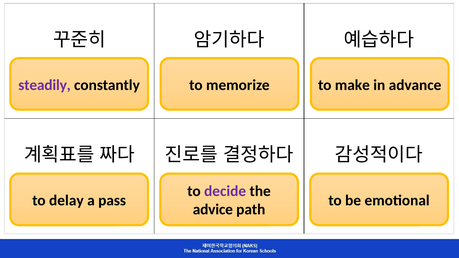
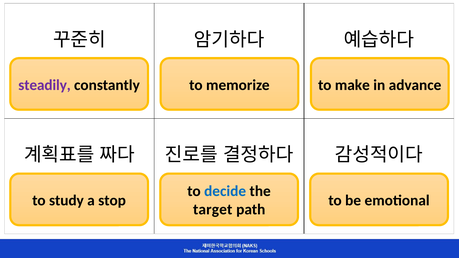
decide colour: purple -> blue (225, 191)
delay: delay -> study (66, 201)
pass: pass -> stop (112, 201)
advice: advice -> target (213, 210)
